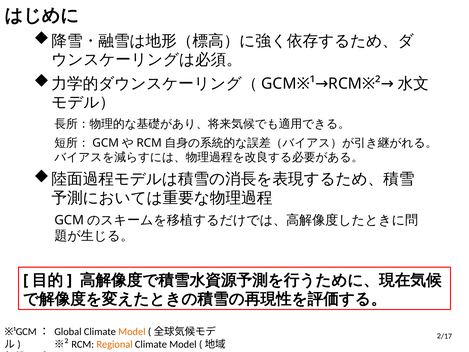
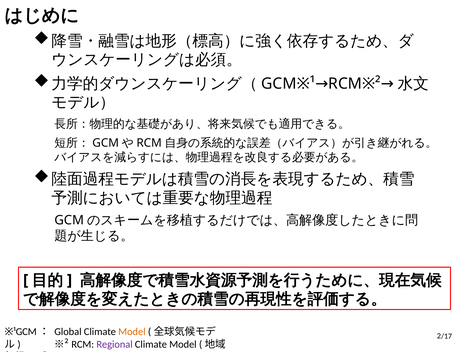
Regional colour: orange -> purple (115, 344)
